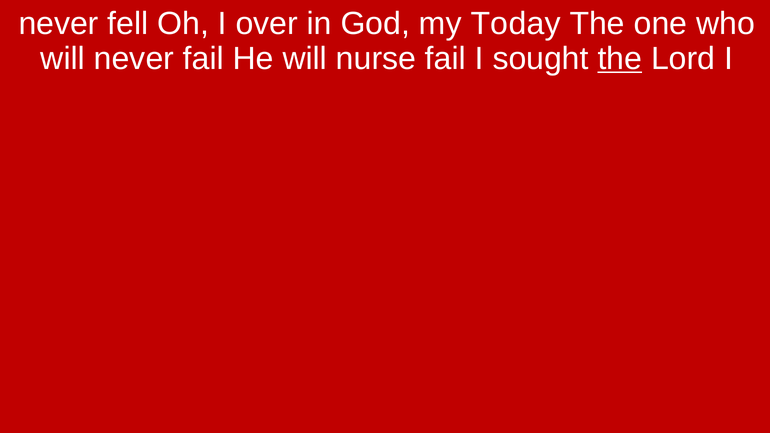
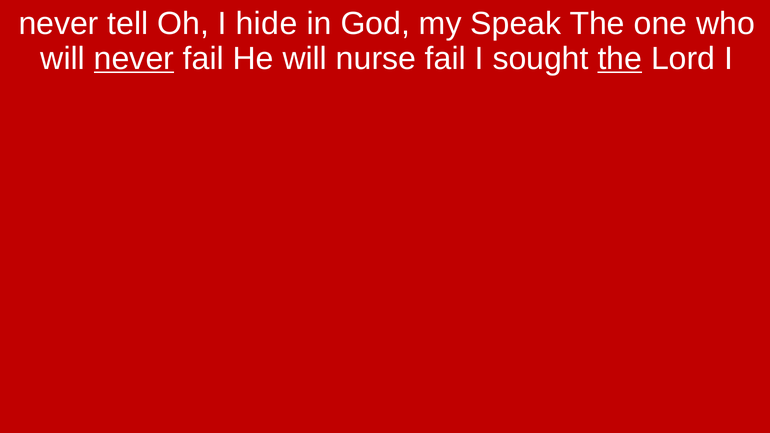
fell: fell -> tell (128, 24)
over: over -> hide (267, 24)
Today: Today -> Speak (516, 24)
never underline: none -> present (134, 59)
